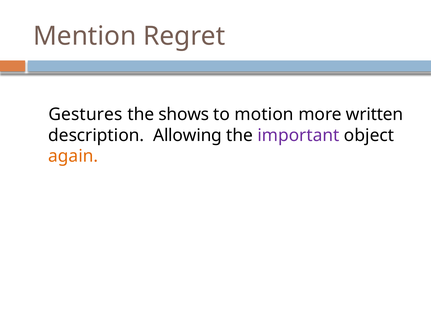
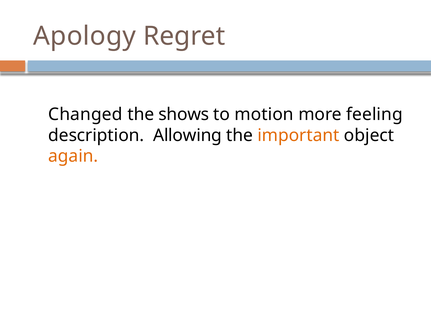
Mention: Mention -> Apology (85, 36)
Gestures: Gestures -> Changed (85, 114)
written: written -> feeling (374, 114)
important colour: purple -> orange (298, 135)
